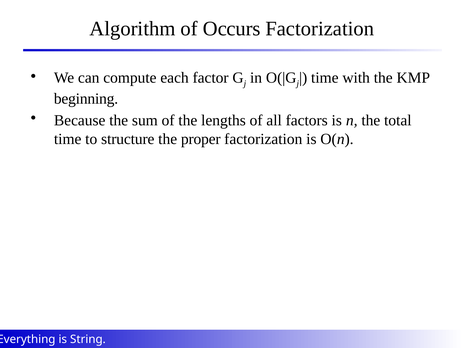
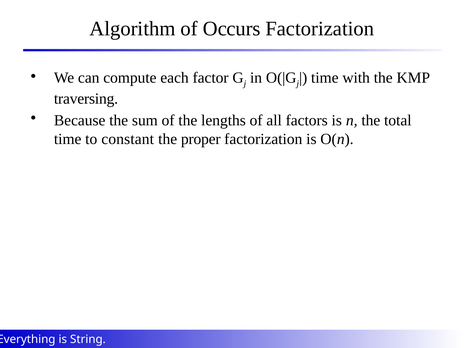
beginning: beginning -> traversing (86, 99)
structure: structure -> constant (128, 139)
